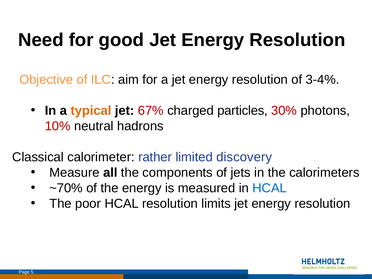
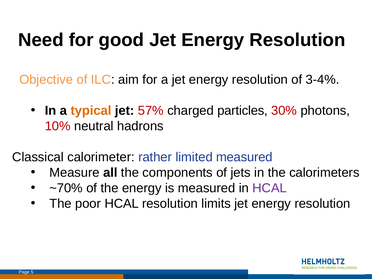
67%: 67% -> 57% (151, 111)
limited discovery: discovery -> measured (244, 157)
HCAL colour: blue -> purple (270, 188)
